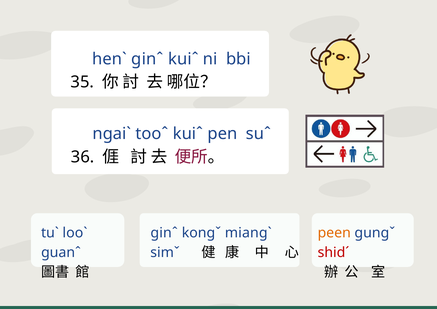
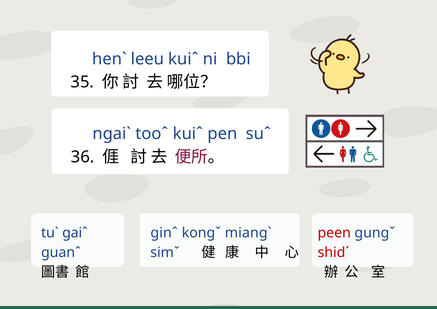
henˋ ginˆ: ginˆ -> leeu (148, 59)
looˋ: looˋ -> gaiˆ (75, 233)
peen colour: orange -> red (334, 233)
